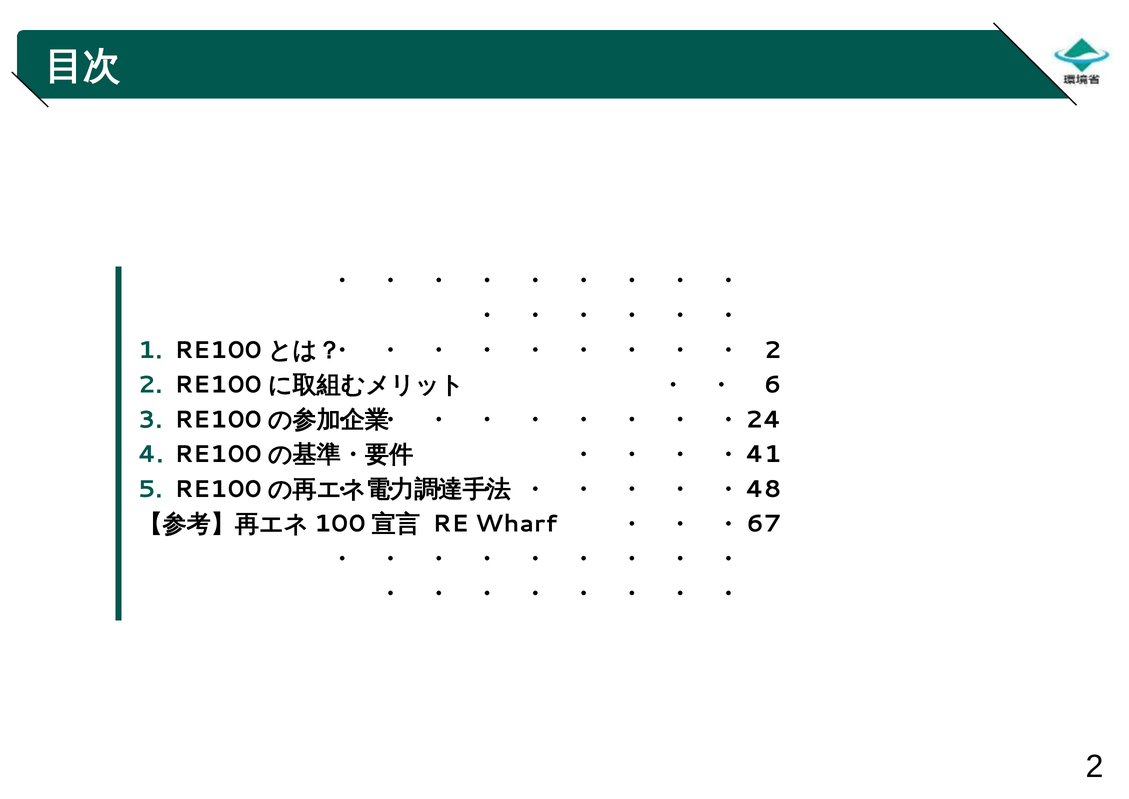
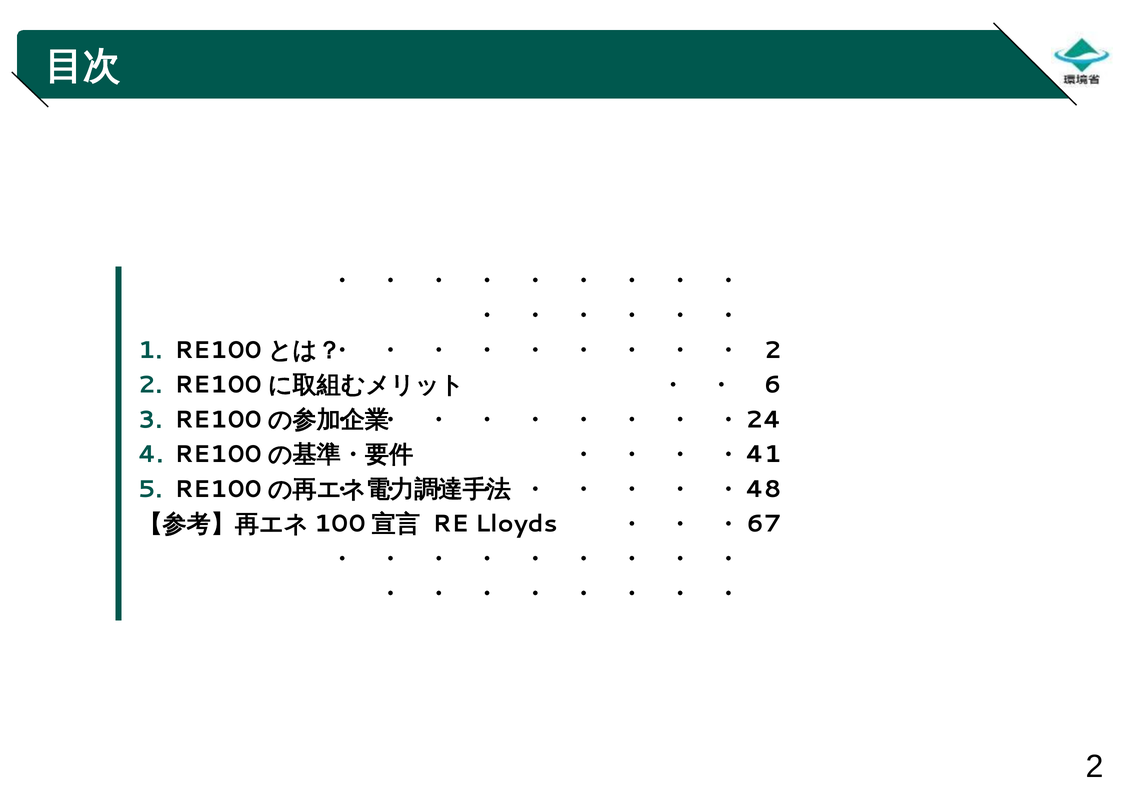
Wharf: Wharf -> Lloyds (516, 523)
